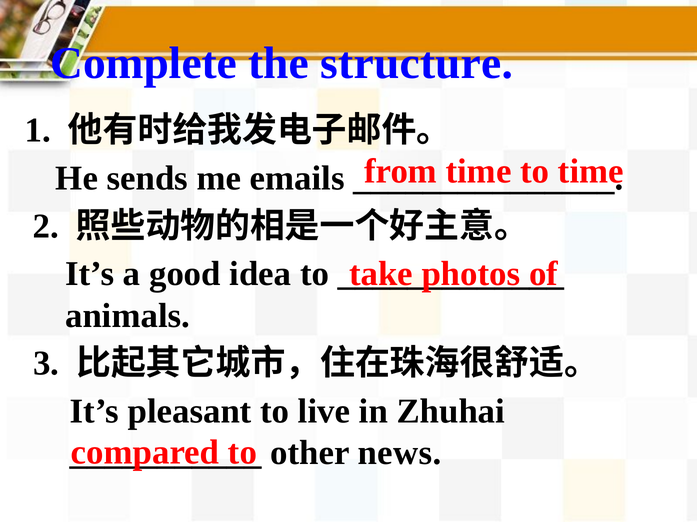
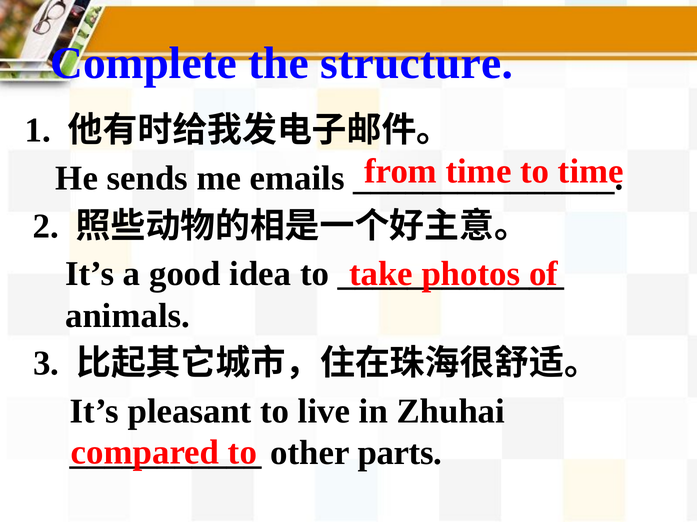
news: news -> parts (400, 453)
